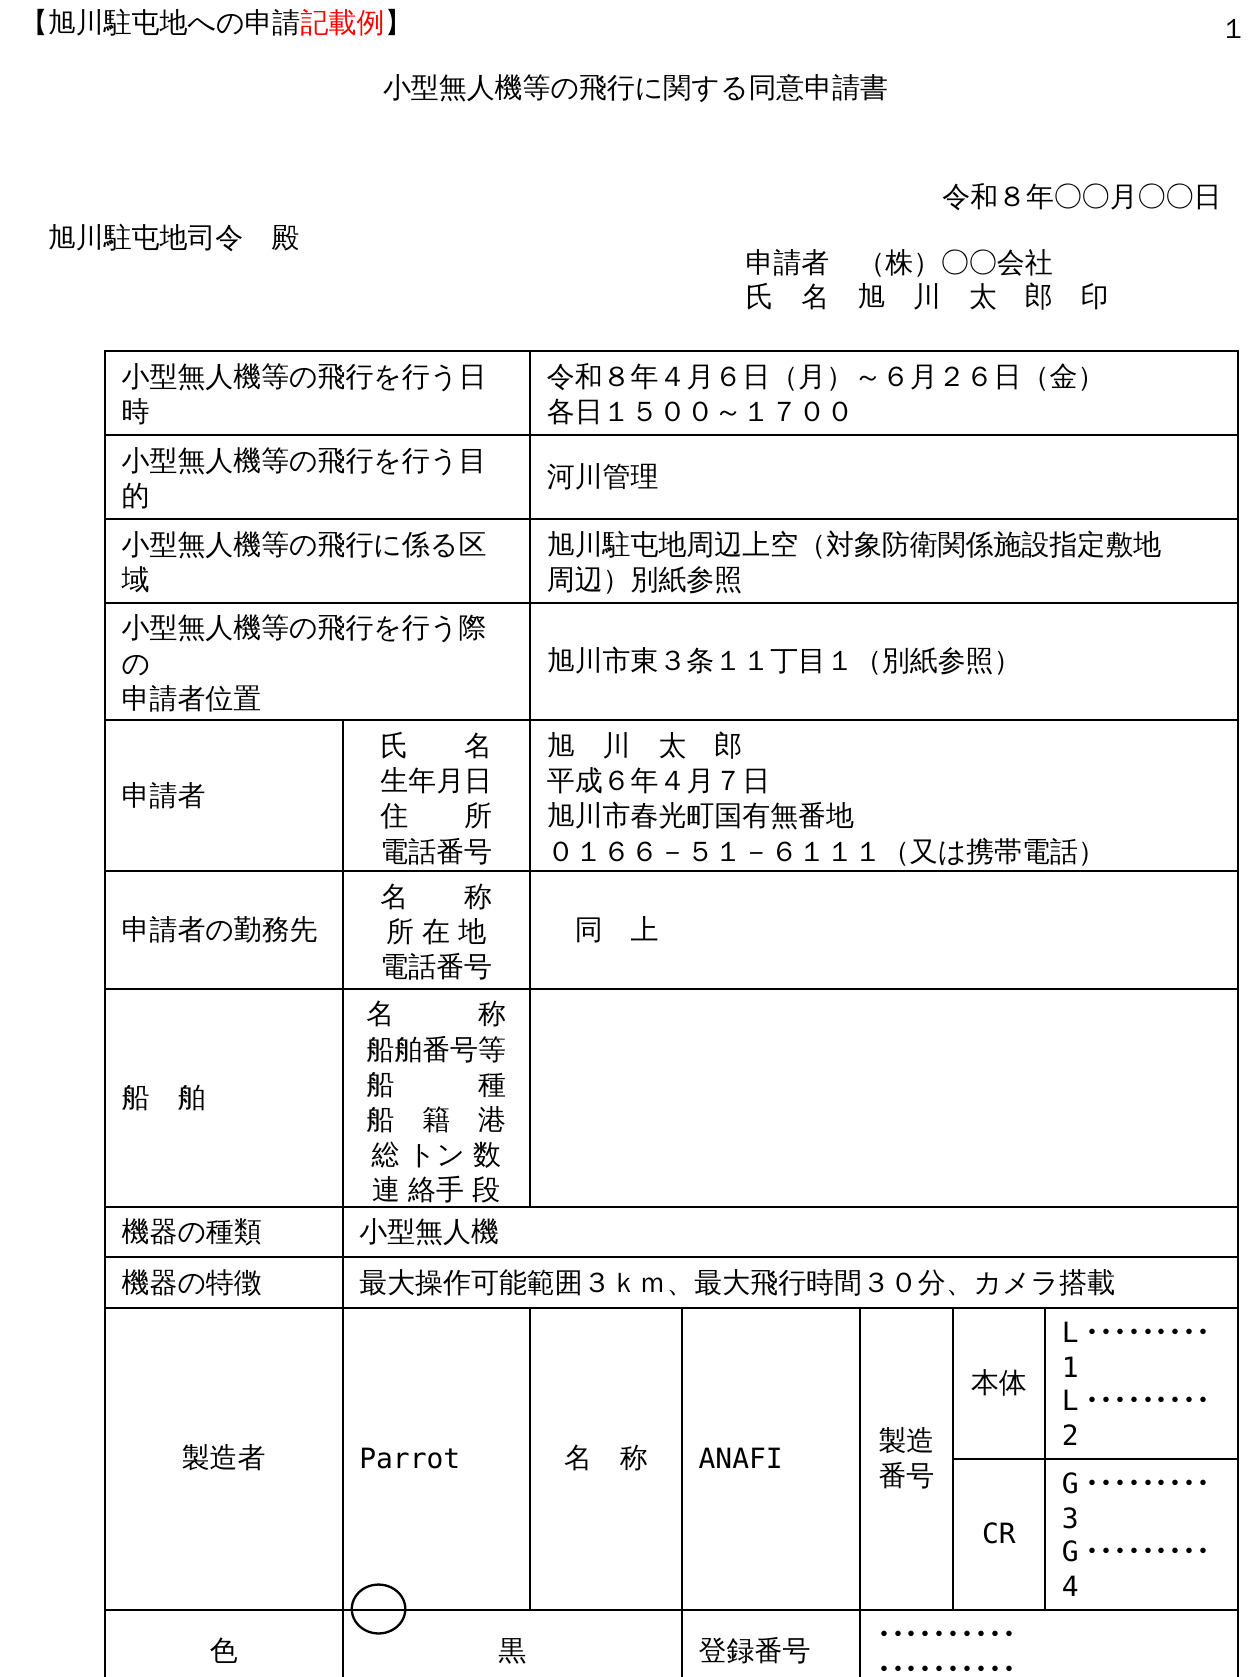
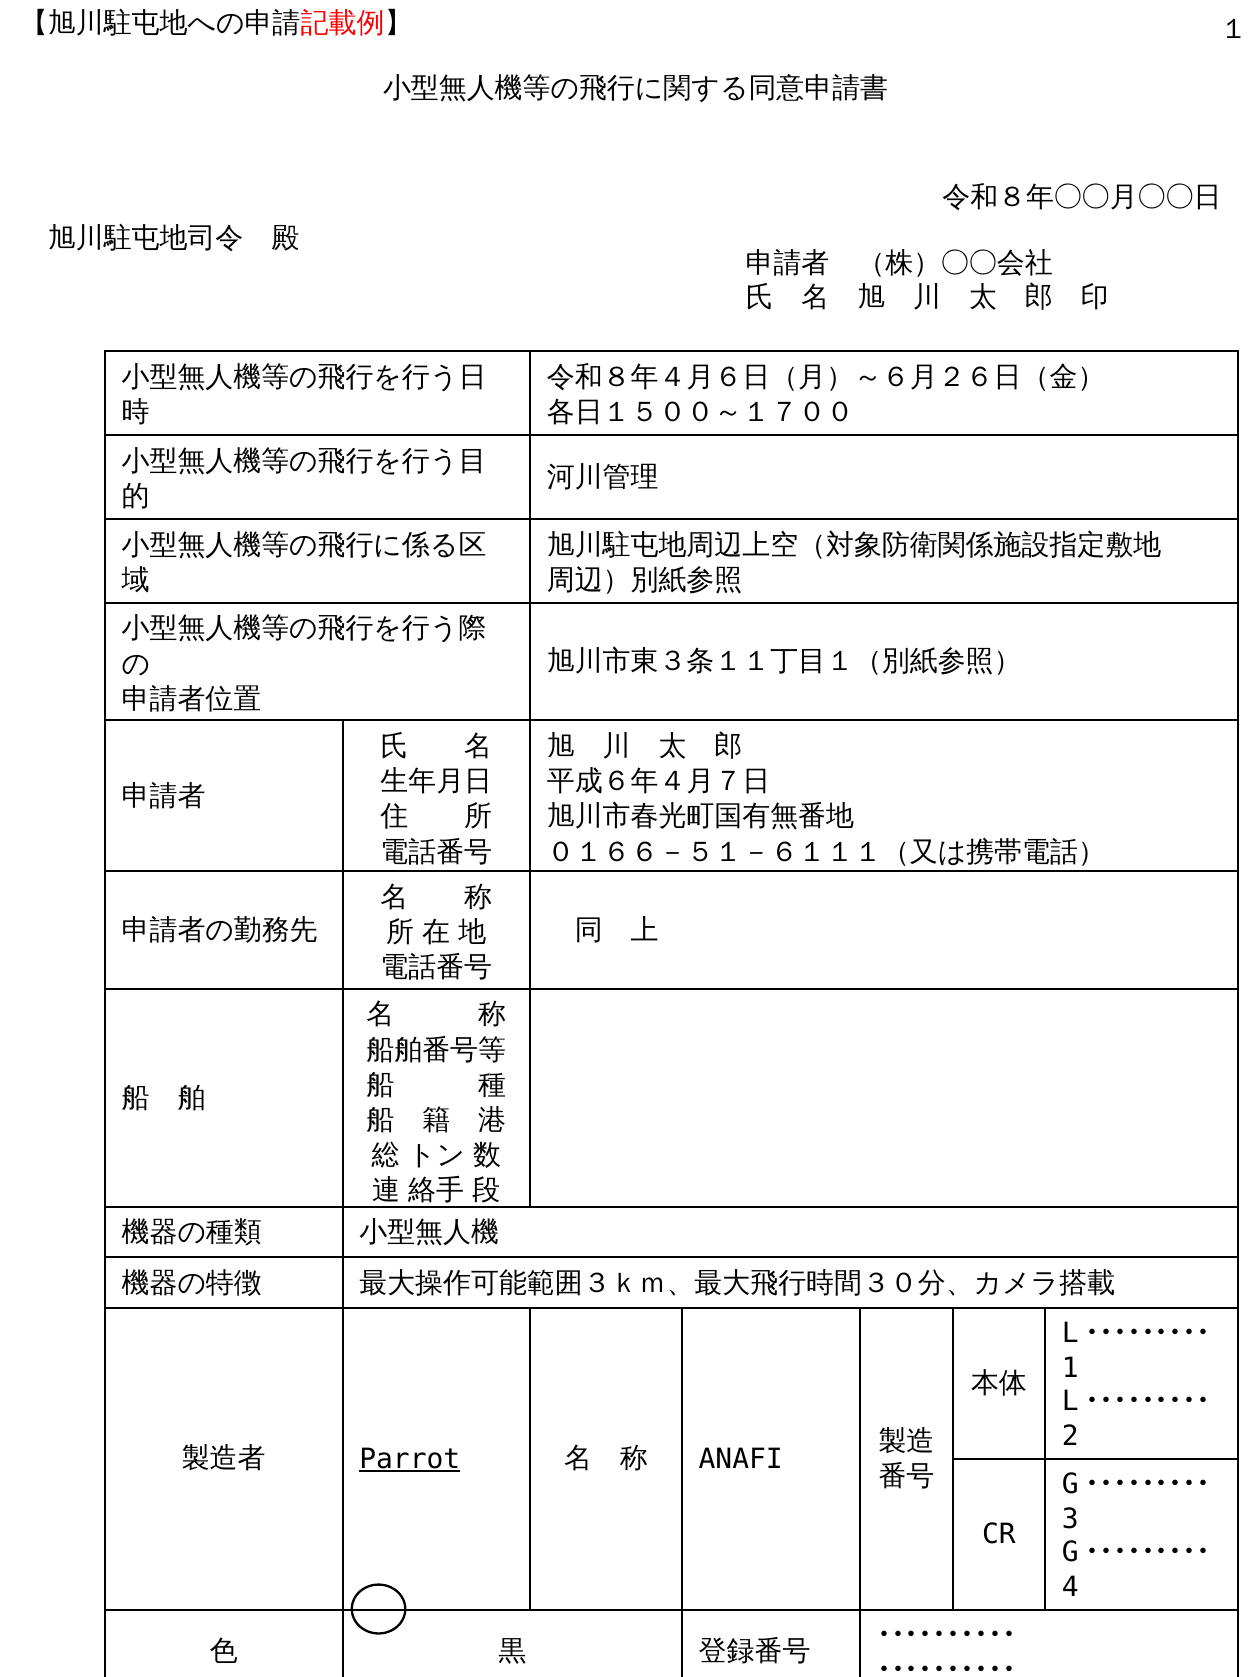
Parrot underline: none -> present (410, 1459)
